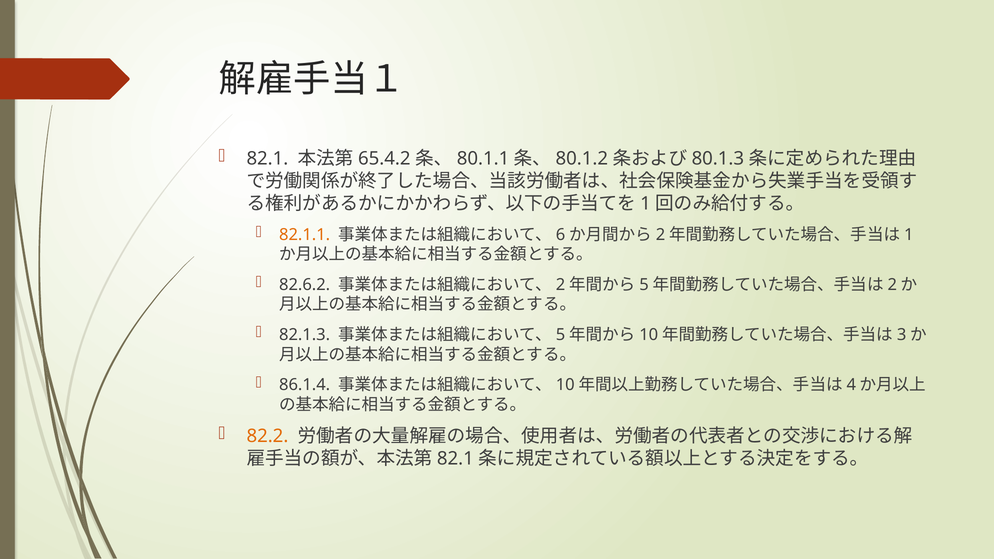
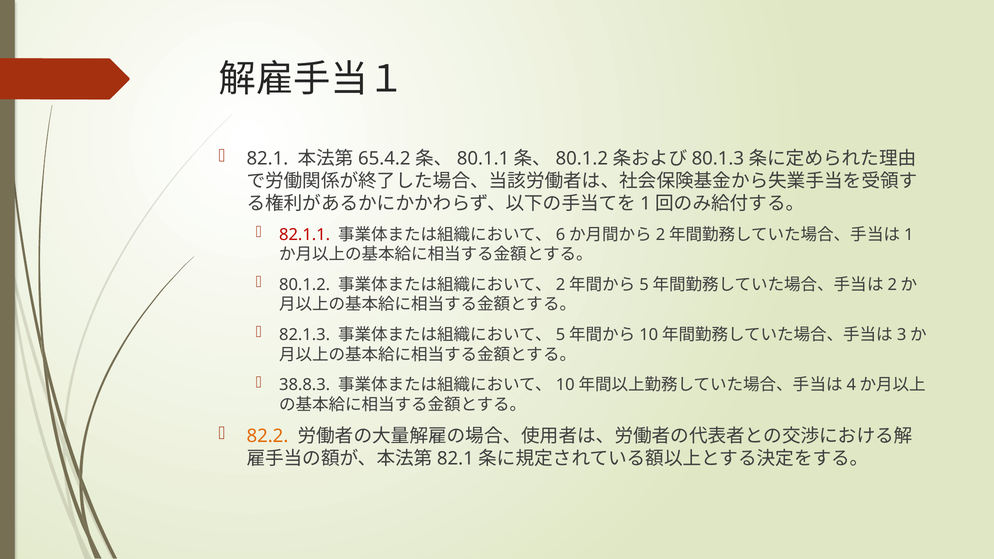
82.1.1 colour: orange -> red (305, 235)
82.6.2: 82.6.2 -> 80.1.2 (305, 285)
86.1.4: 86.1.4 -> 38.8.3 (305, 385)
